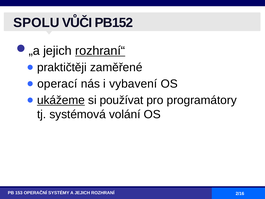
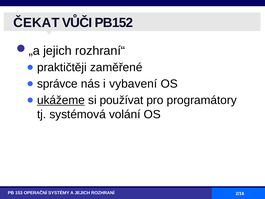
SPOLU: SPOLU -> ČEKAT (36, 23)
rozhraní“ underline: present -> none (100, 51)
operací: operací -> správce (57, 84)
